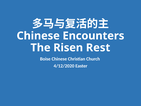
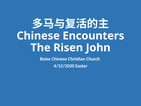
Rest: Rest -> John (98, 48)
